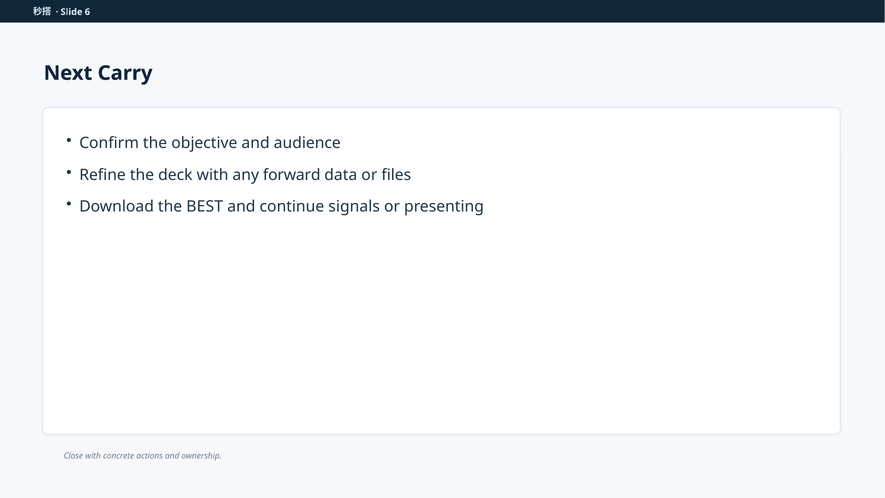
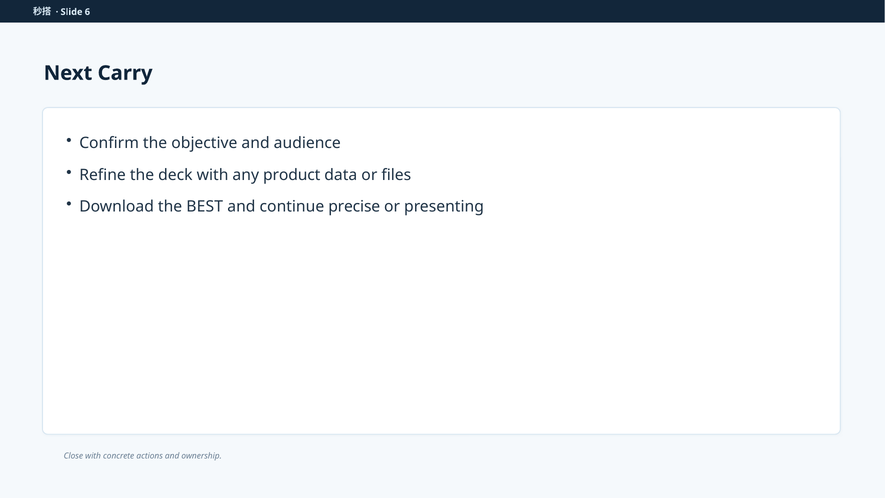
forward: forward -> product (292, 175)
signals: signals -> precise (354, 207)
